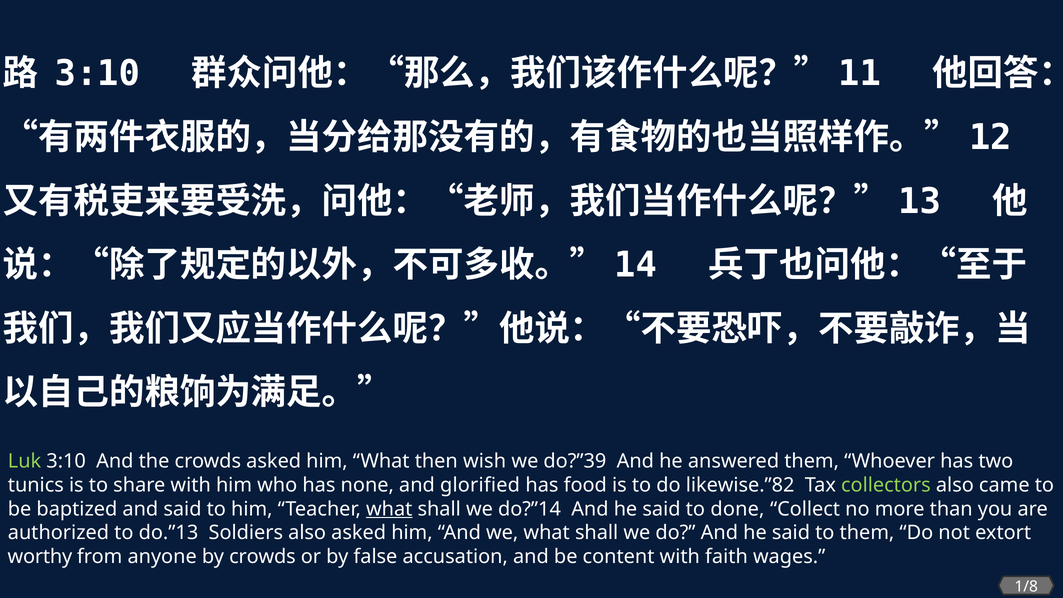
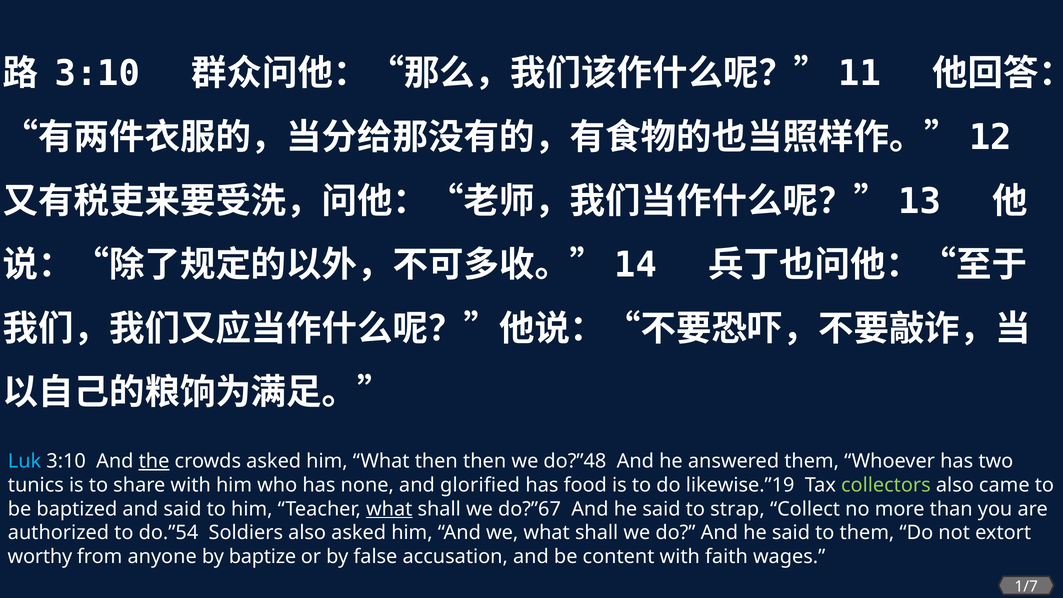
Luk colour: light green -> light blue (25, 461)
the underline: none -> present (154, 461)
then wish: wish -> then (485, 461)
do?”39: do?”39 -> do?”48 (575, 461)
likewise.”82: likewise.”82 -> likewise.”19 (740, 485)
do?”14: do?”14 -> do?”67 (529, 509)
done: done -> strap (737, 509)
do.”13: do.”13 -> do.”54 (168, 533)
by crowds: crowds -> baptize (262, 557)
1/8: 1/8 -> 1/7 (1026, 586)
